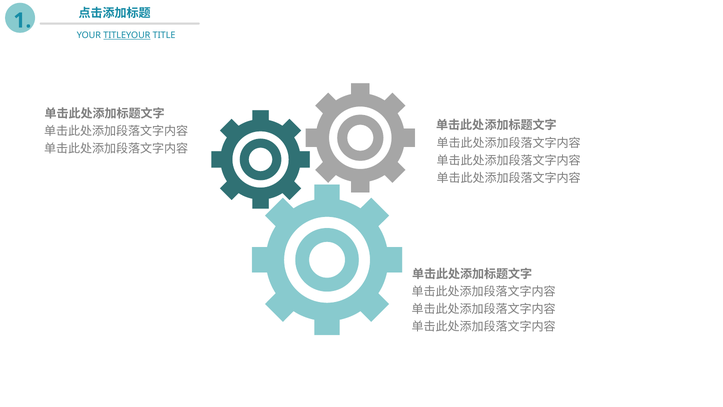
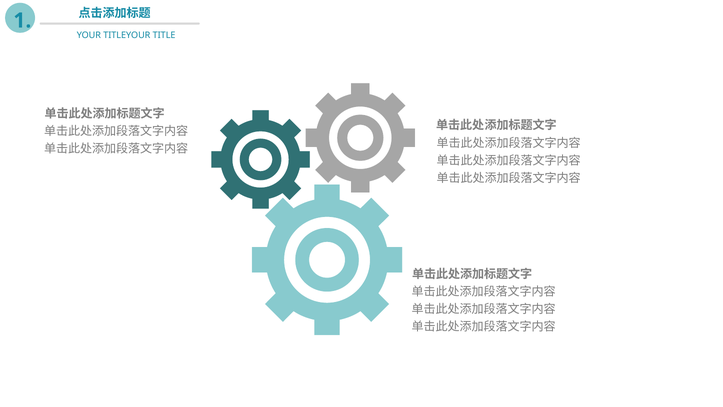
TITLEYOUR underline: present -> none (127, 35)
